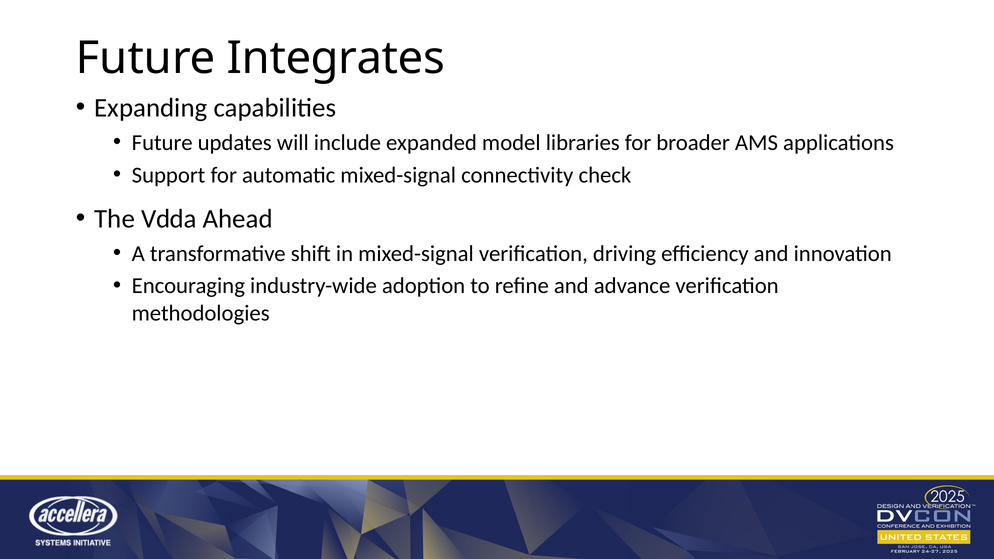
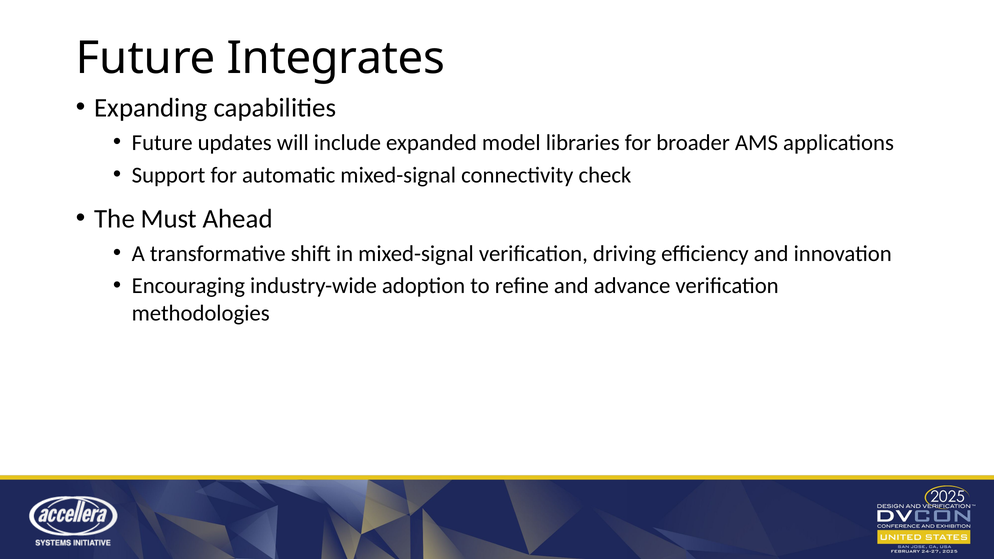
Vdda: Vdda -> Must (169, 219)
